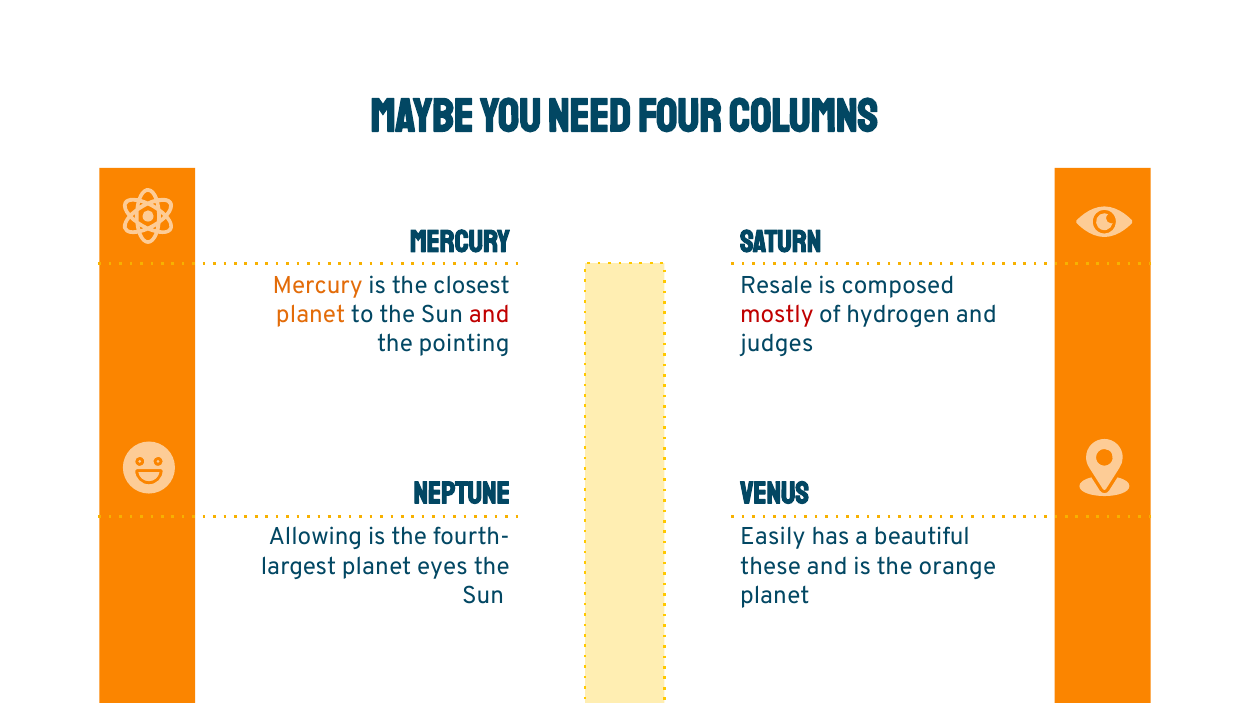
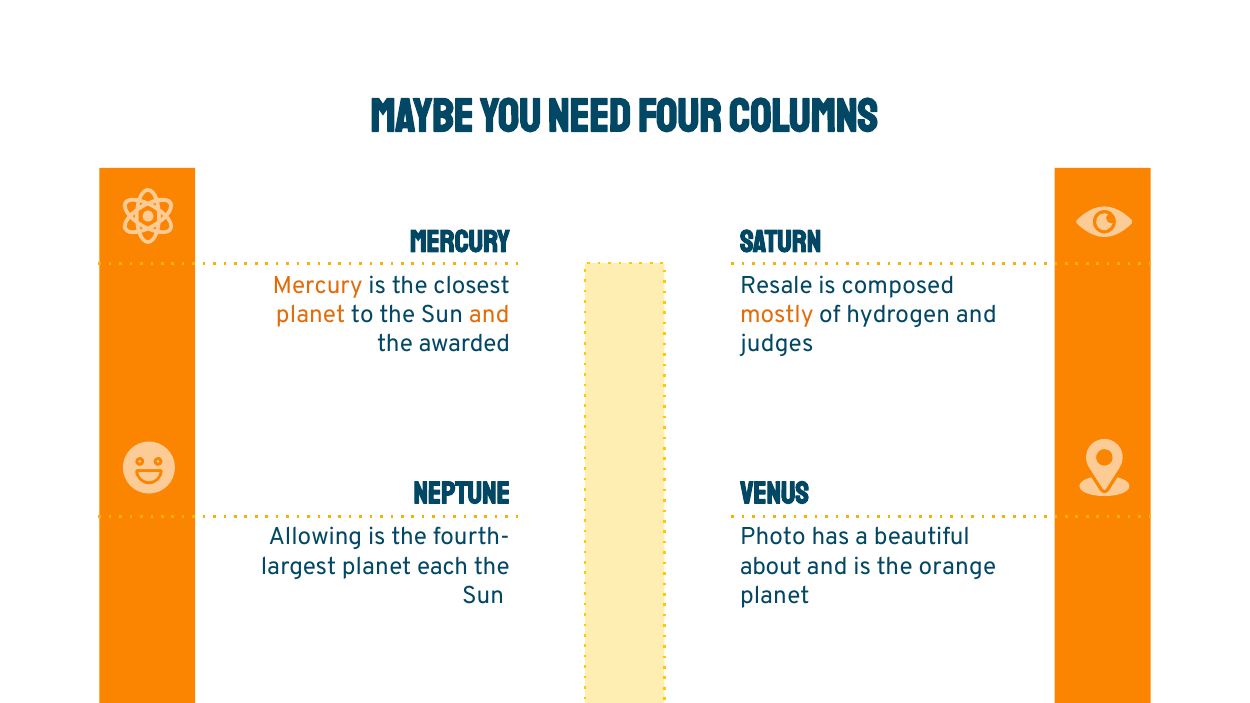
and colour: red -> orange (489, 315)
mostly colour: red -> orange (777, 315)
pointing: pointing -> awarded (464, 344)
Easily: Easily -> Photo (773, 537)
eyes: eyes -> each (443, 566)
these: these -> about (771, 566)
